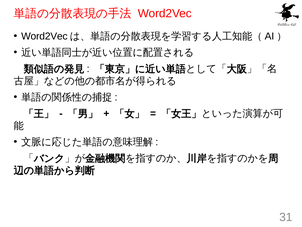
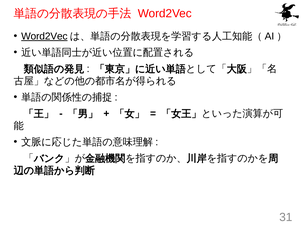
Word2Vec underline: none -> present (44, 36)
